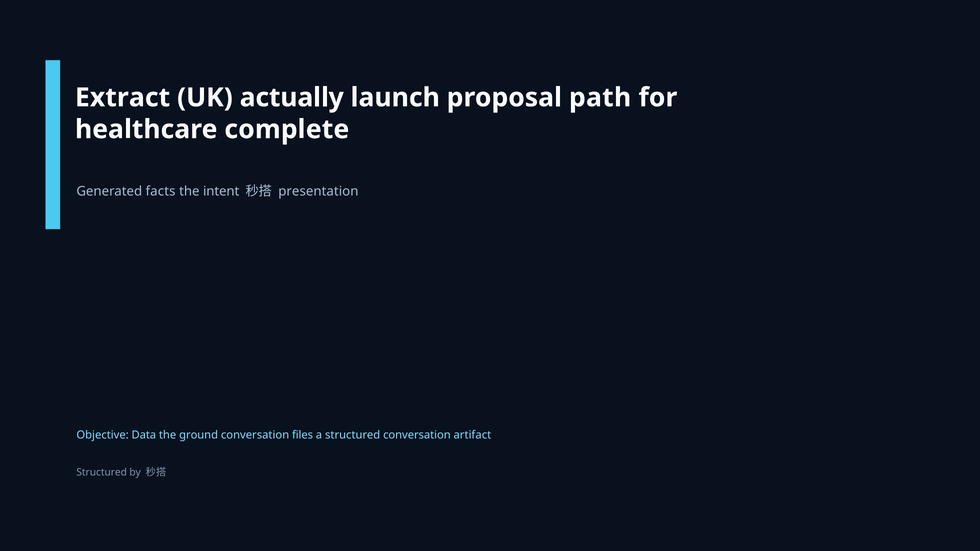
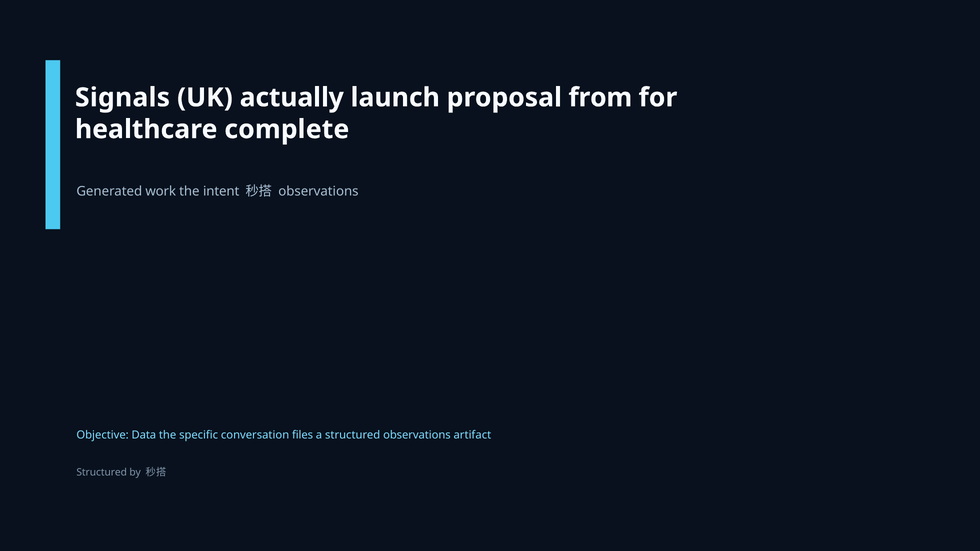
Extract: Extract -> Signals (122, 98)
path: path -> from (600, 98)
facts: facts -> work (161, 191)
presentation: presentation -> observations (318, 191)
ground: ground -> specific (199, 435)
structured conversation: conversation -> observations (417, 435)
